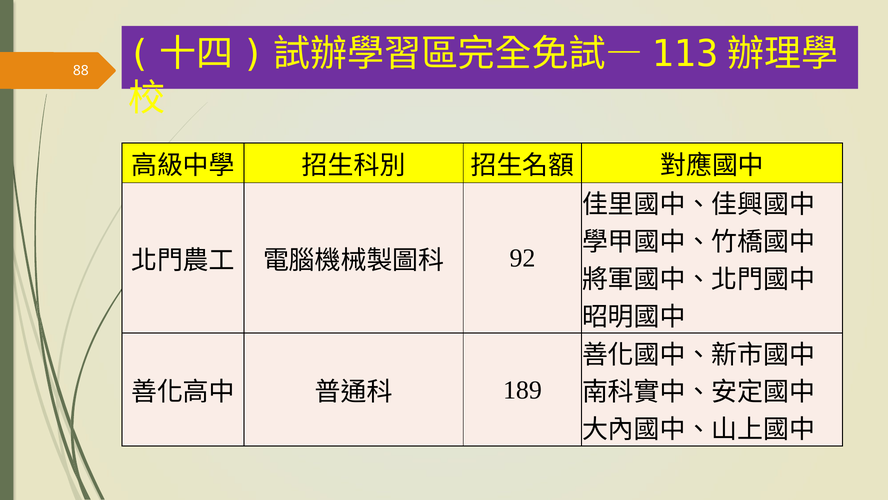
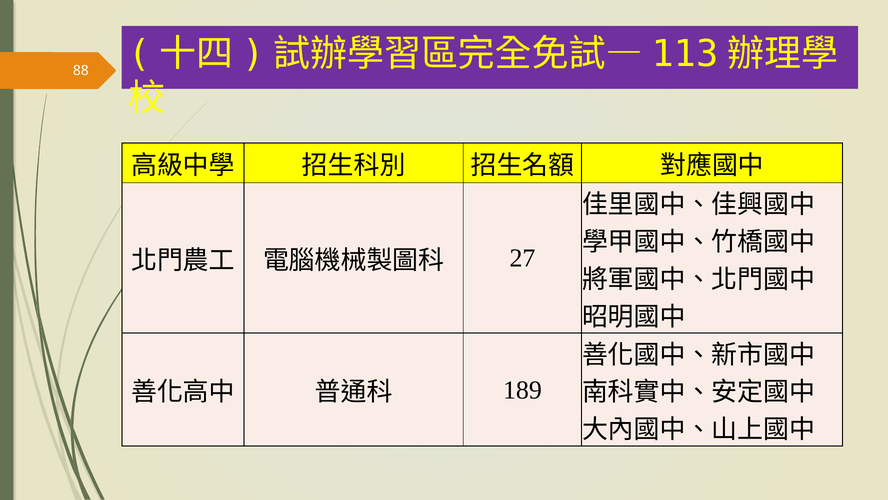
92: 92 -> 27 (522, 258)
